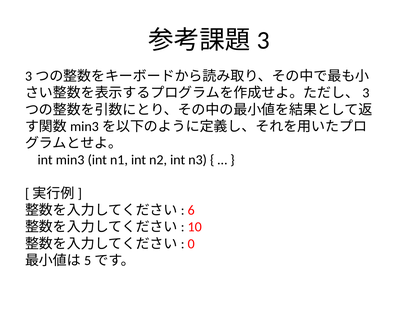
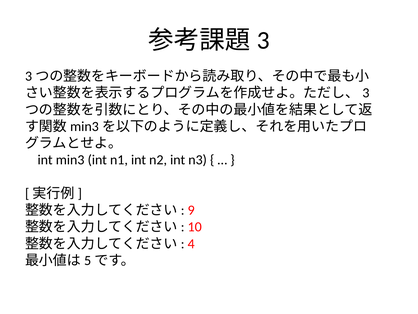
6: 6 -> 9 (191, 210)
0: 0 -> 4 (191, 243)
